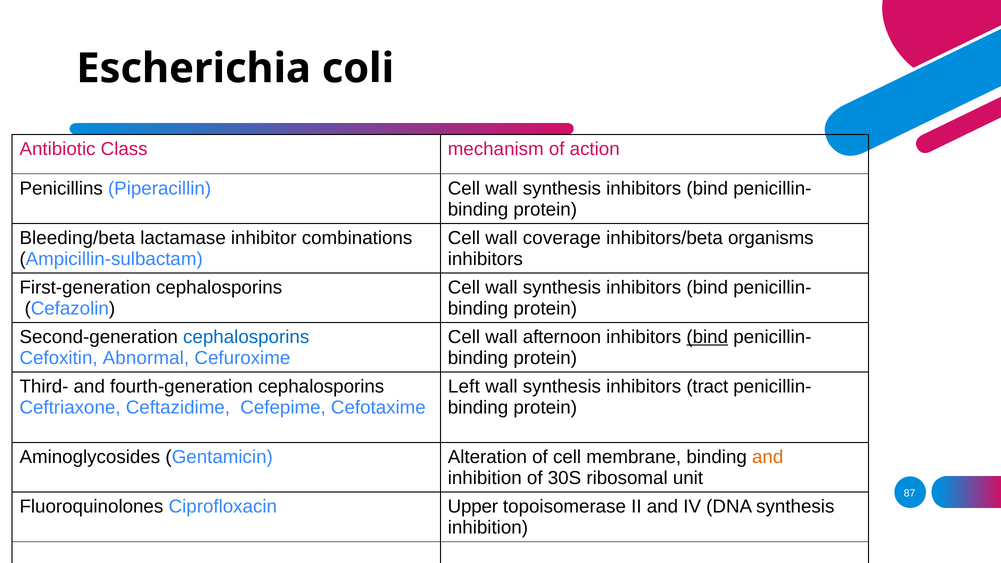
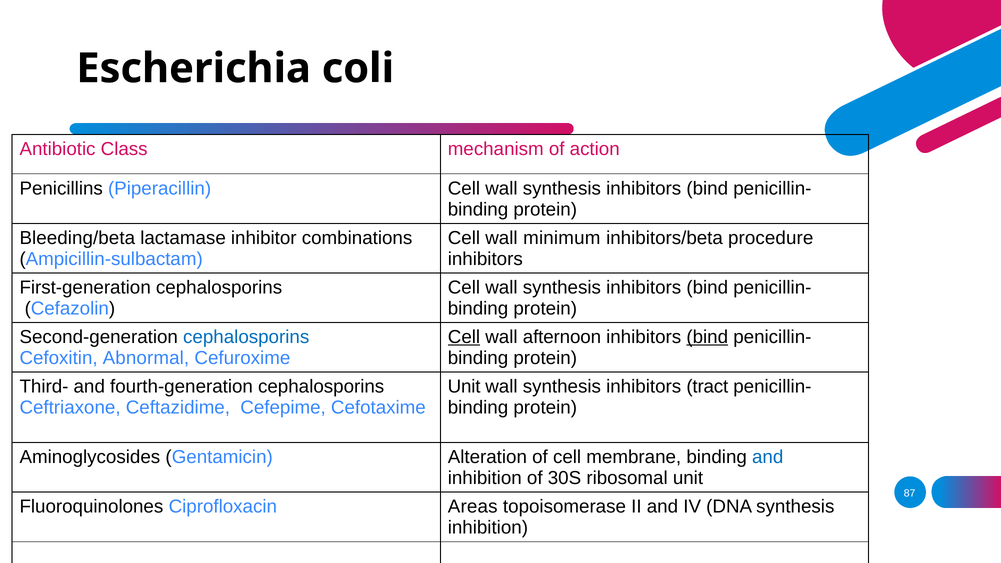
coverage: coverage -> minimum (562, 238)
organisms: organisms -> procedure (771, 238)
Cell underline: none -> present (464, 337)
Left: Left -> Unit (464, 387)
and colour: orange -> blue (768, 457)
Upper: Upper -> Areas (473, 507)
